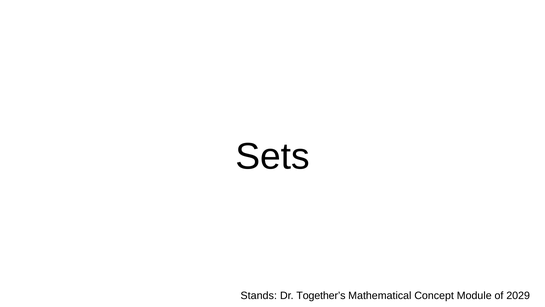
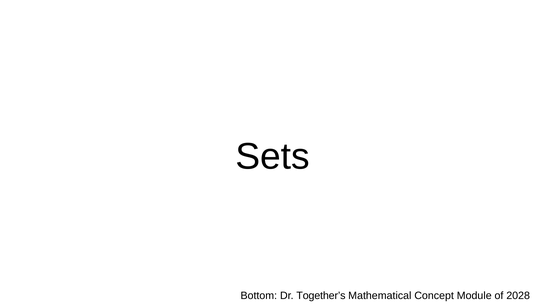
Stands: Stands -> Bottom (259, 295)
2029: 2029 -> 2028 (518, 295)
